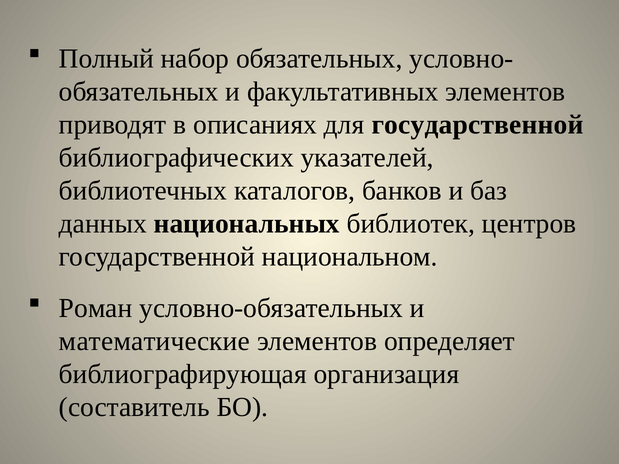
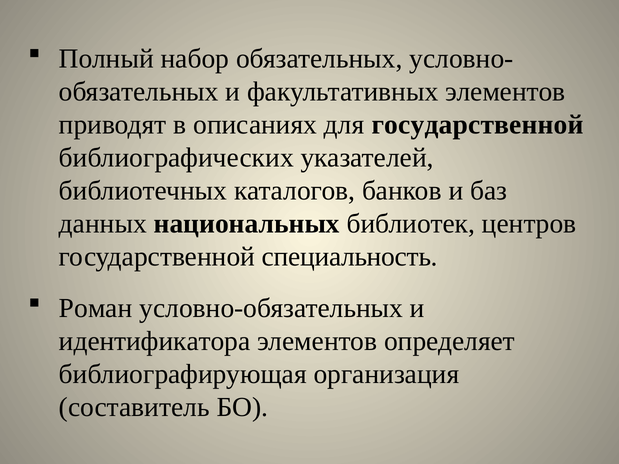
национальном: национальном -> специальность (350, 257)
математические: математические -> идентификатора (155, 341)
